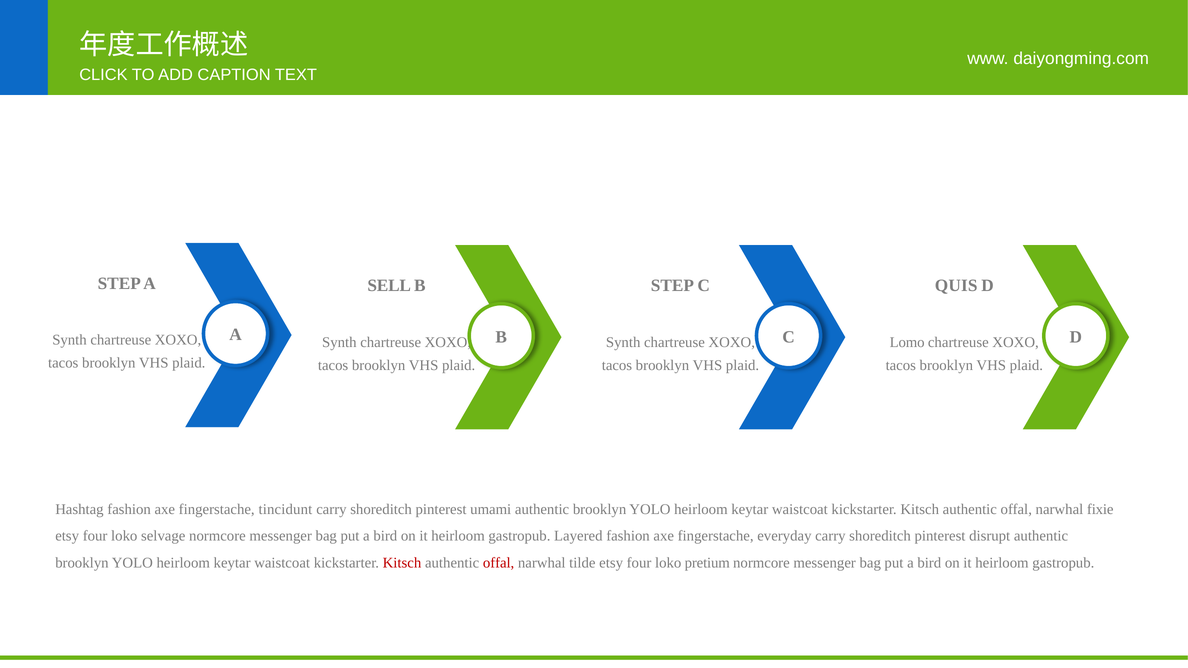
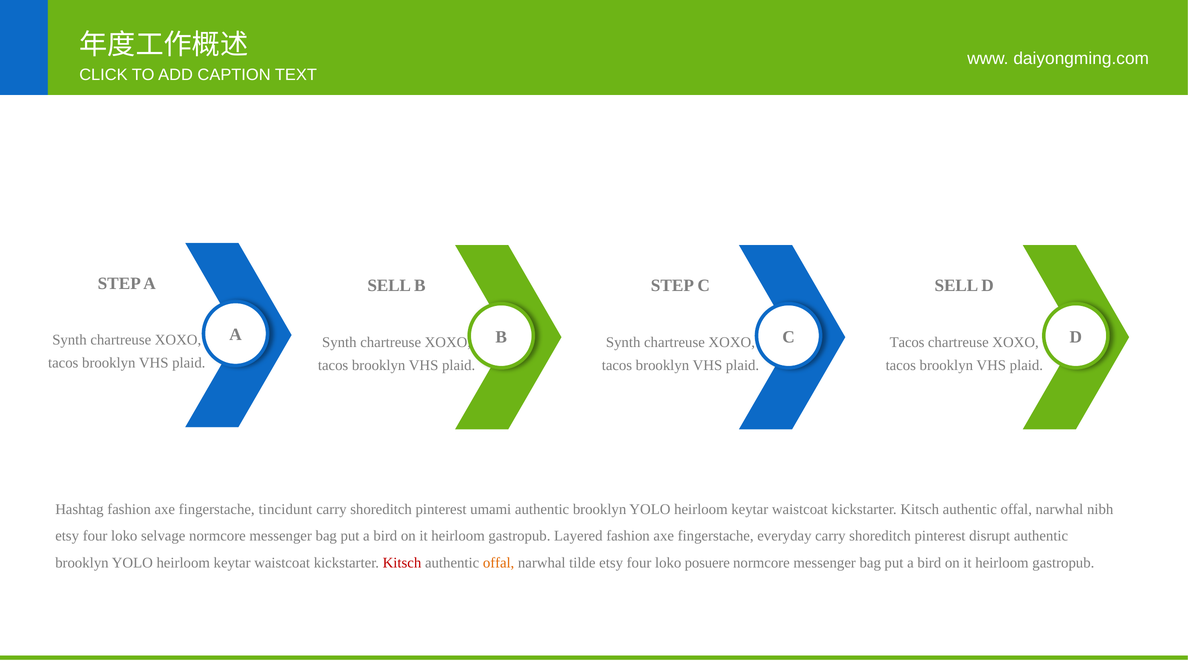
QUIS: QUIS -> SELL (956, 286)
Lomo: Lomo -> Tacos (907, 342)
fixie: fixie -> nibh (1100, 510)
offal colour: red -> orange (499, 563)
pretium: pretium -> posuere (707, 563)
